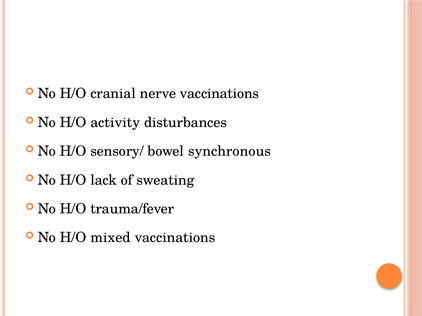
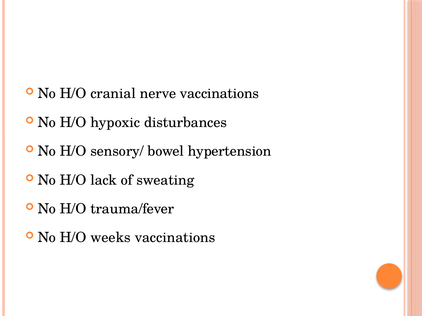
activity: activity -> hypoxic (115, 123)
synchronous: synchronous -> hypertension (230, 151)
mixed: mixed -> weeks (111, 238)
